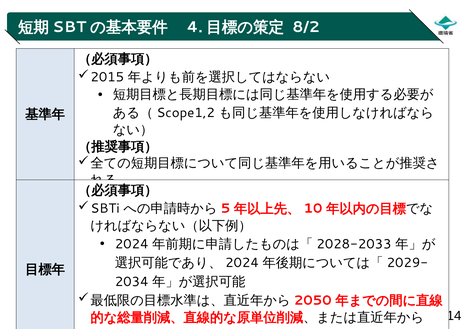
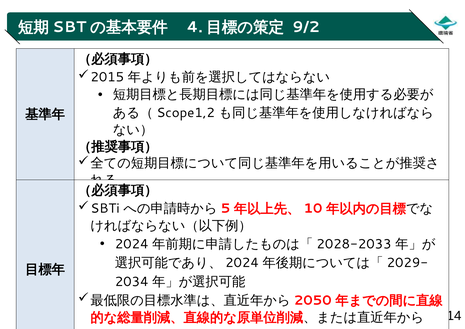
8/2: 8/2 -> 9/2 (306, 27)
